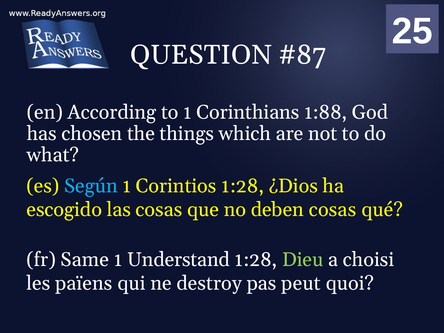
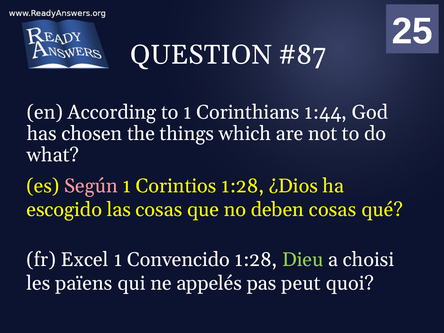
1:88: 1:88 -> 1:44 (326, 112)
Según colour: light blue -> pink (91, 186)
Same: Same -> Excel (85, 260)
Understand: Understand -> Convencido (178, 260)
destroy: destroy -> appelés (209, 283)
